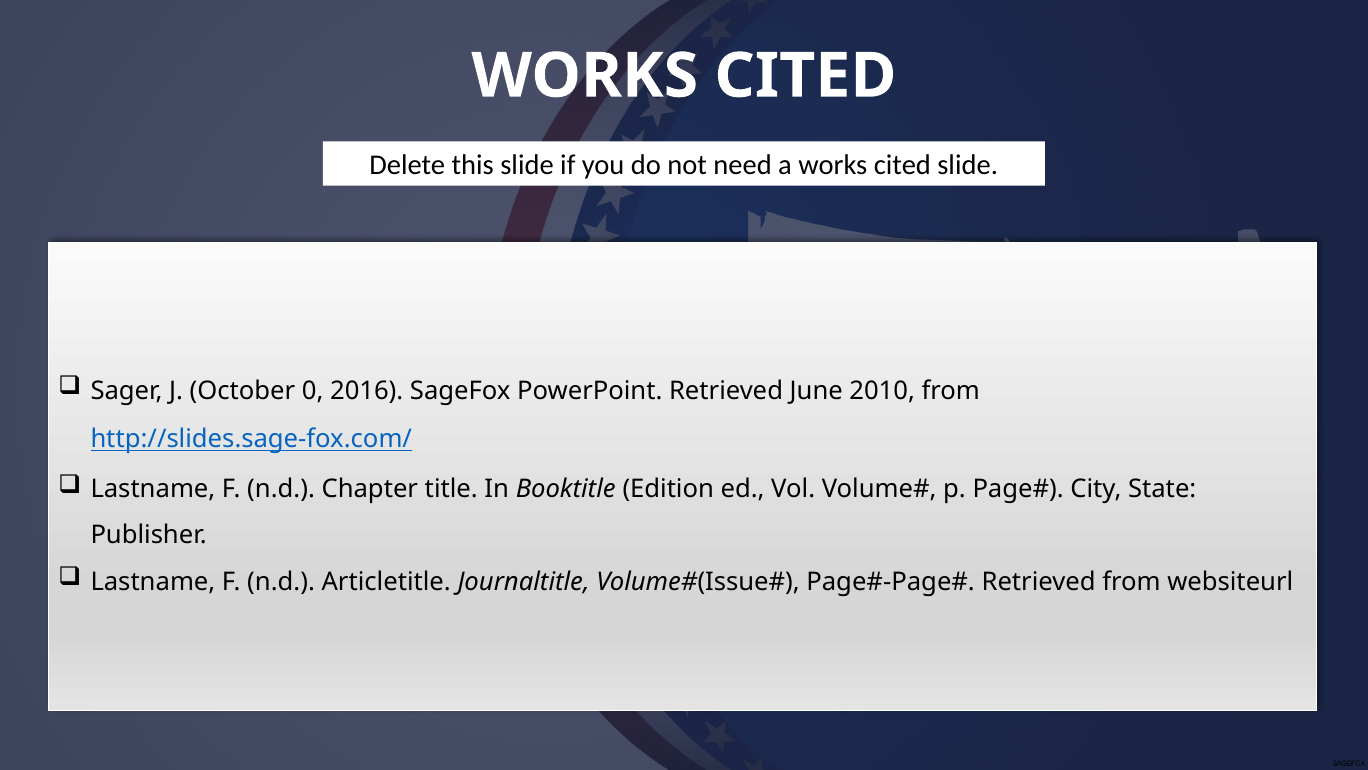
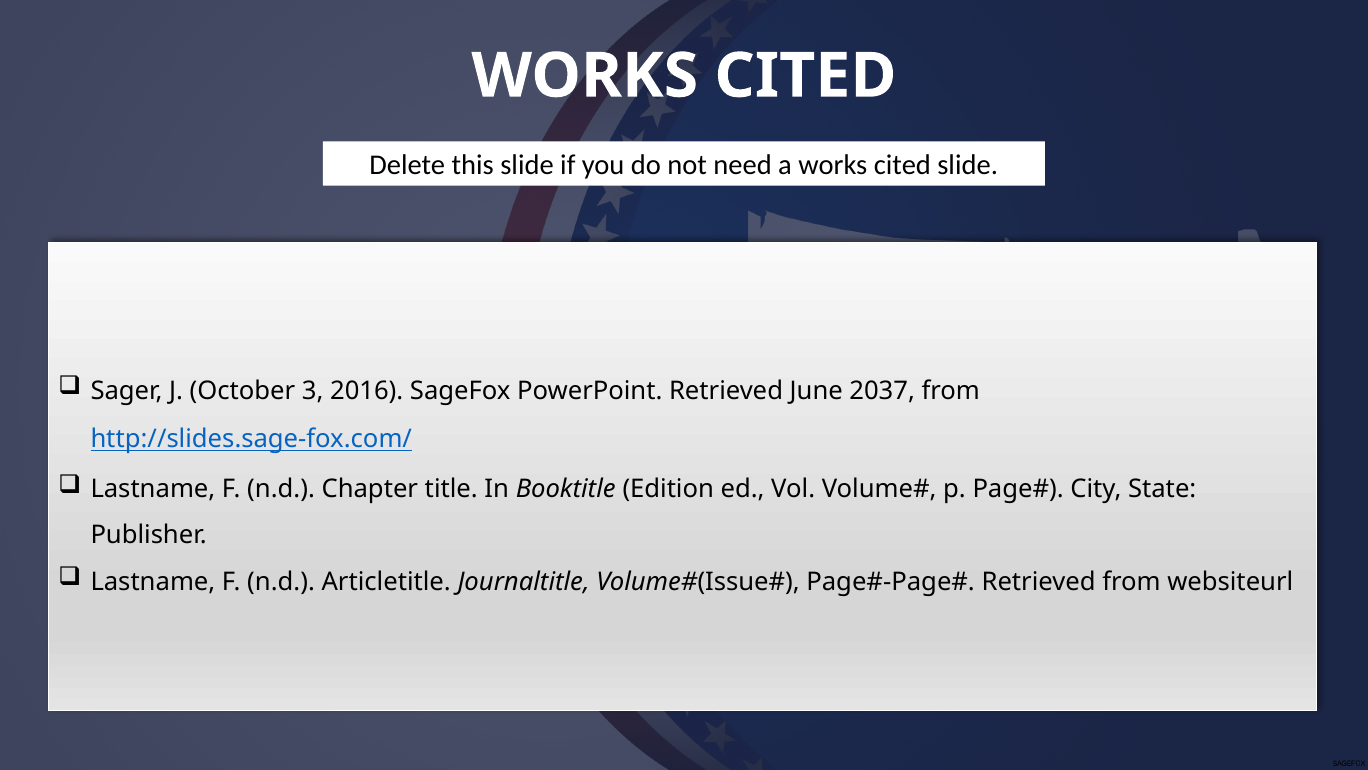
0: 0 -> 3 (313, 390)
2010: 2010 -> 2037 (882, 390)
